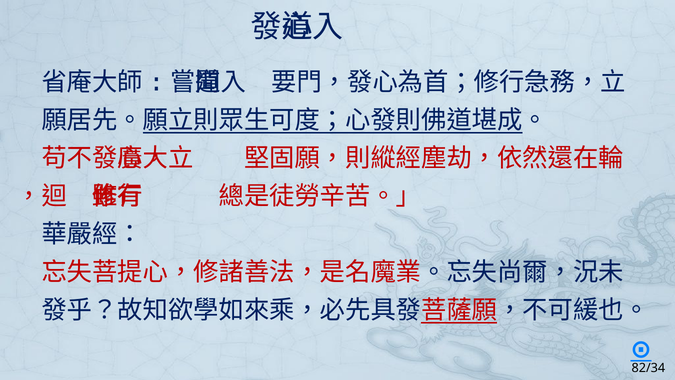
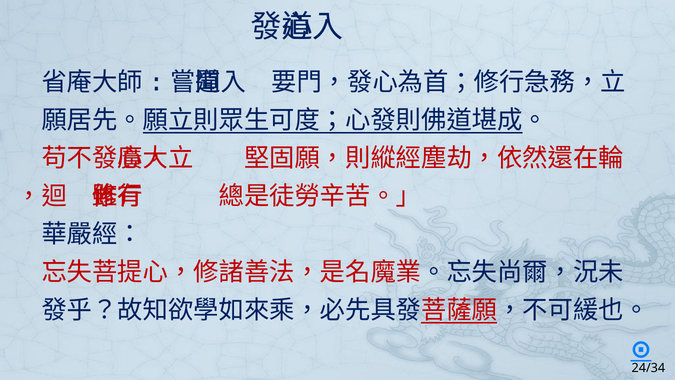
82/34: 82/34 -> 24/34 (648, 368)
